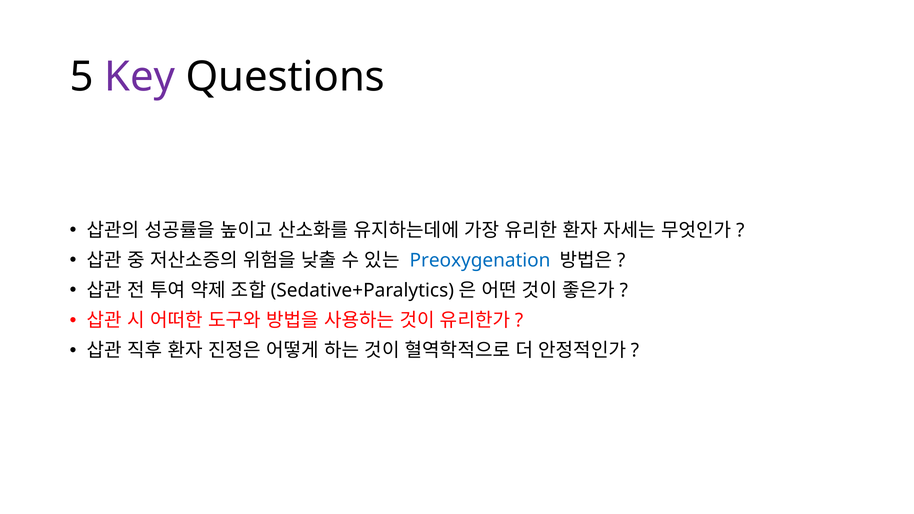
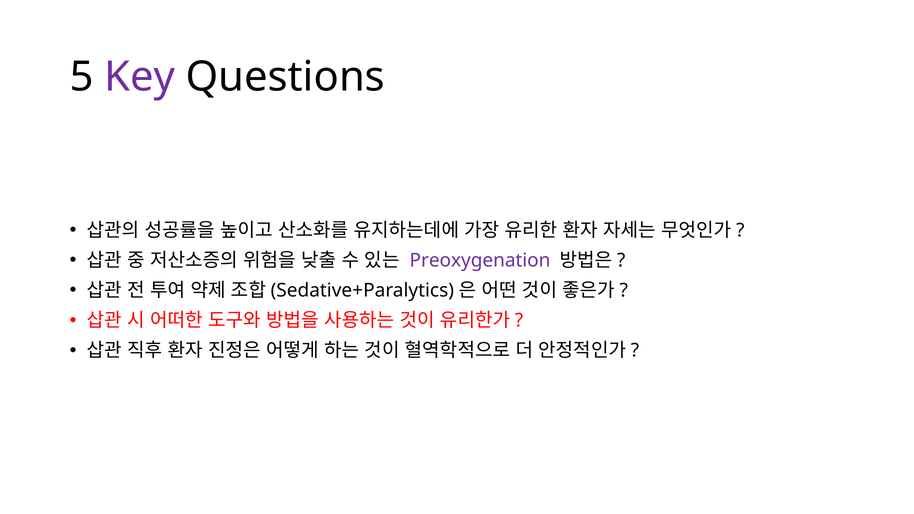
Preoxygenation colour: blue -> purple (480, 260)
